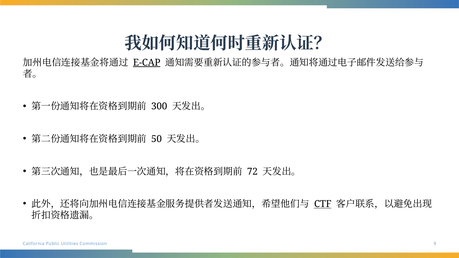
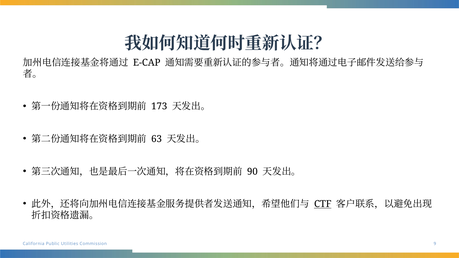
E-CAP underline: present -> none (147, 63)
300: 300 -> 173 (159, 107)
50: 50 -> 63 (157, 139)
72: 72 -> 90 (252, 172)
